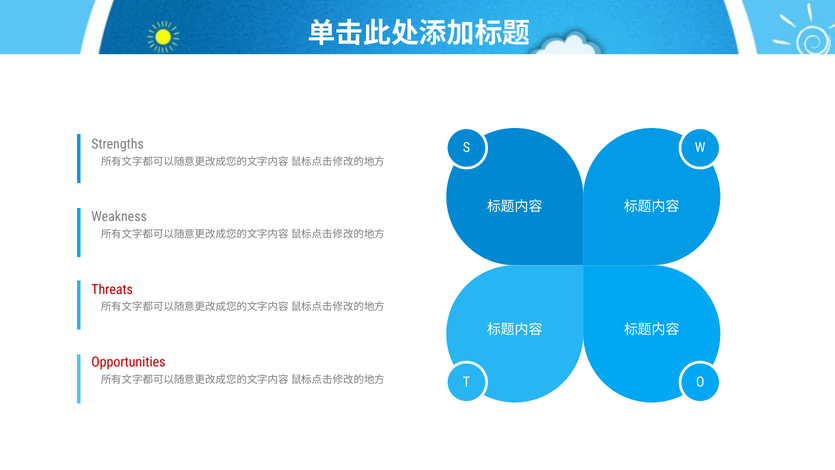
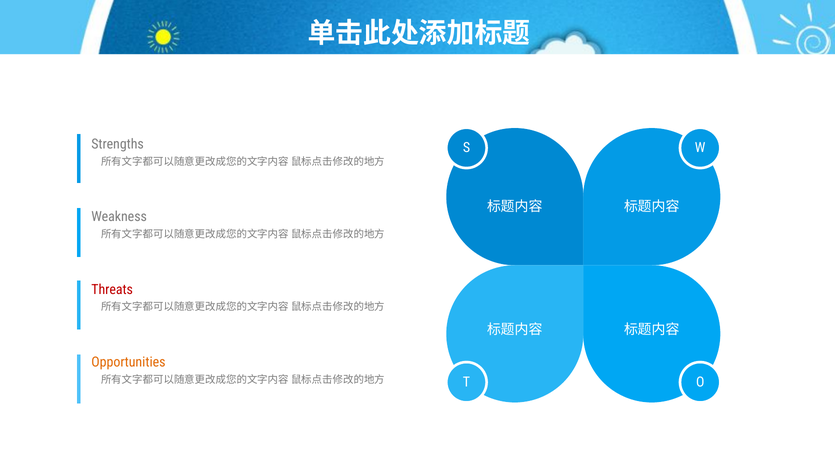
Opportunities colour: red -> orange (128, 362)
